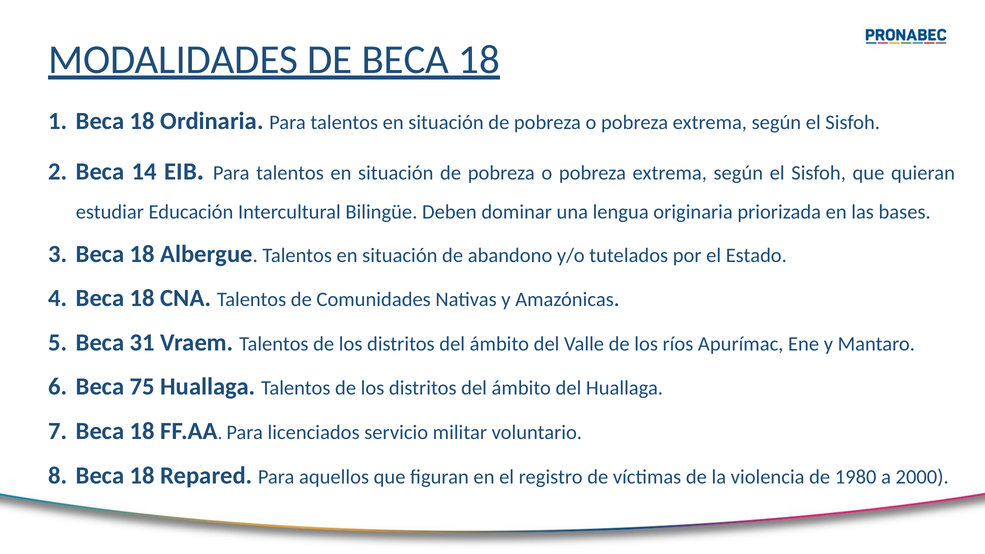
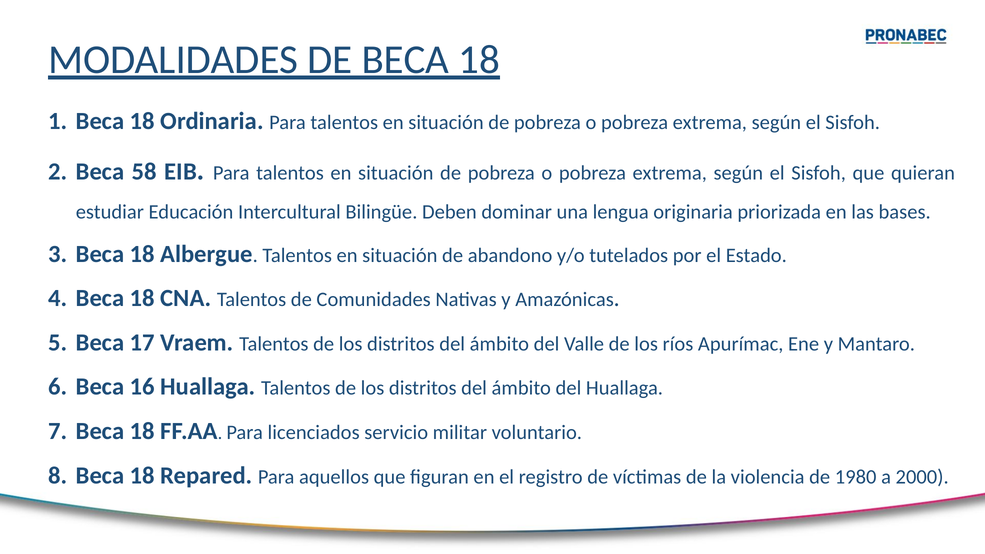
14: 14 -> 58 (144, 172)
31: 31 -> 17 (142, 343)
75: 75 -> 16 (142, 387)
